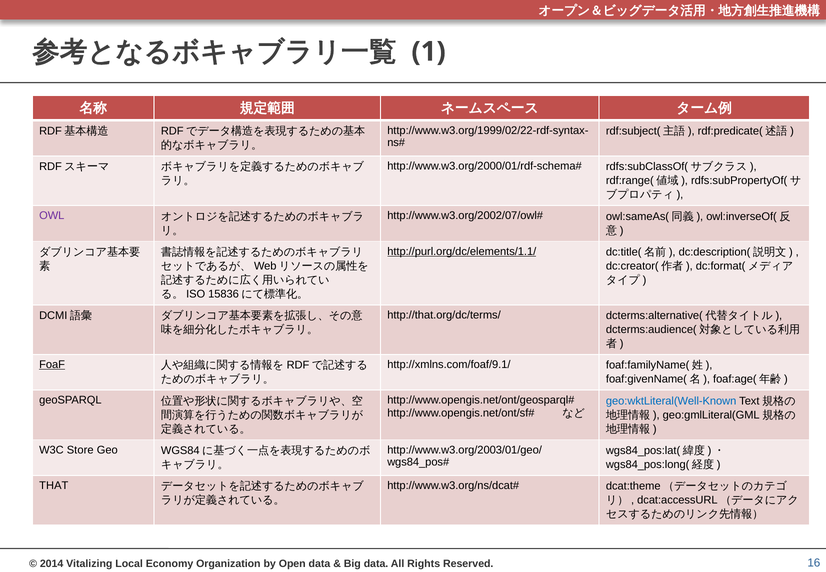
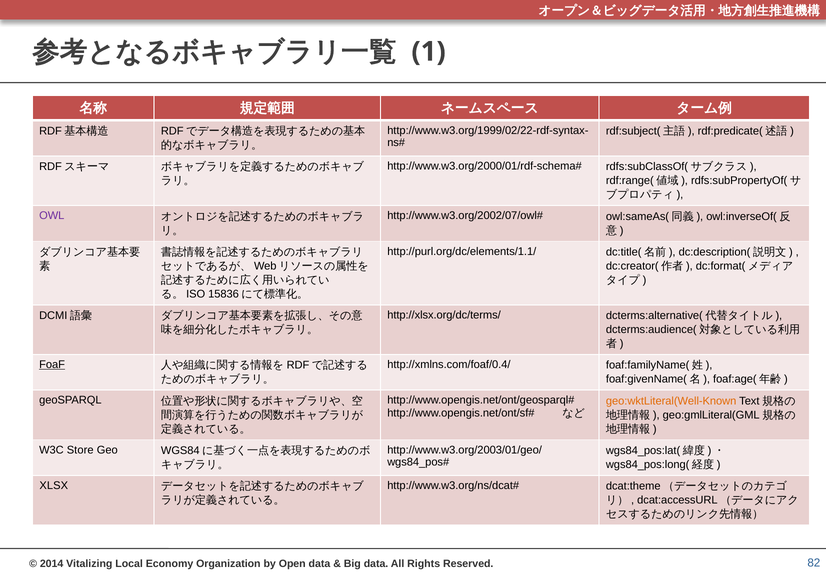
http://purl.org/dc/elements/1.1/ underline: present -> none (462, 251)
http://that.org/dc/terms/: http://that.org/dc/terms/ -> http://xlsx.org/dc/terms/ (444, 315)
http://xmlns.com/foaf/9.1/: http://xmlns.com/foaf/9.1/ -> http://xmlns.com/foaf/0.4/ (449, 365)
geo:wktLiteral(Well-Known colour: blue -> orange (671, 401)
THAT: THAT -> XLSX (54, 485)
16: 16 -> 82 (814, 563)
